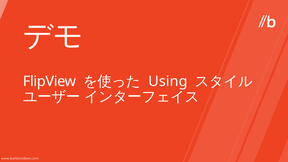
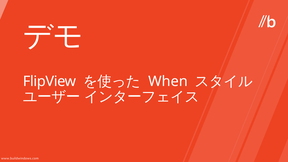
Using: Using -> When (168, 81)
